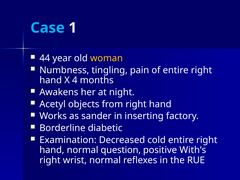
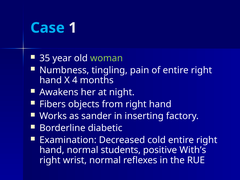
44: 44 -> 35 (45, 58)
woman colour: yellow -> light green (106, 58)
Acetyl: Acetyl -> Fibers (53, 104)
question: question -> students (121, 150)
